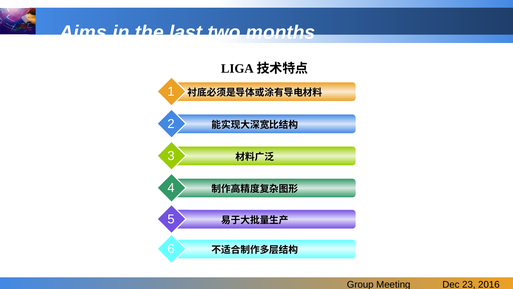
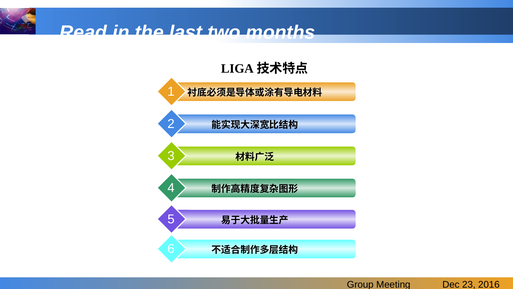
Aims: Aims -> Read (83, 32)
